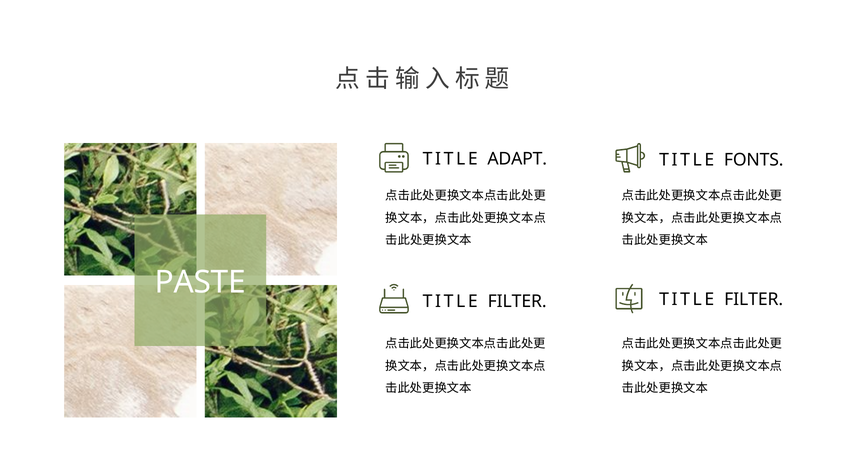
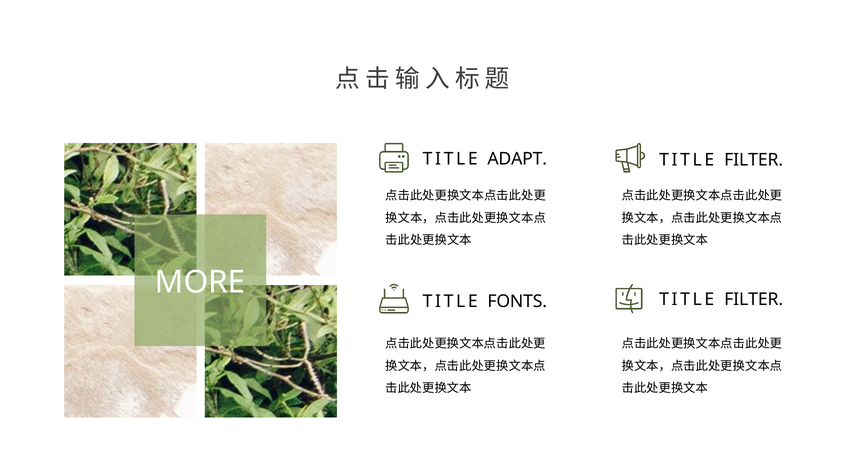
FONTS: FONTS -> FILTER (754, 160)
PASTE: PASTE -> MORE (200, 283)
FILTER: FILTER -> FONTS (517, 302)
